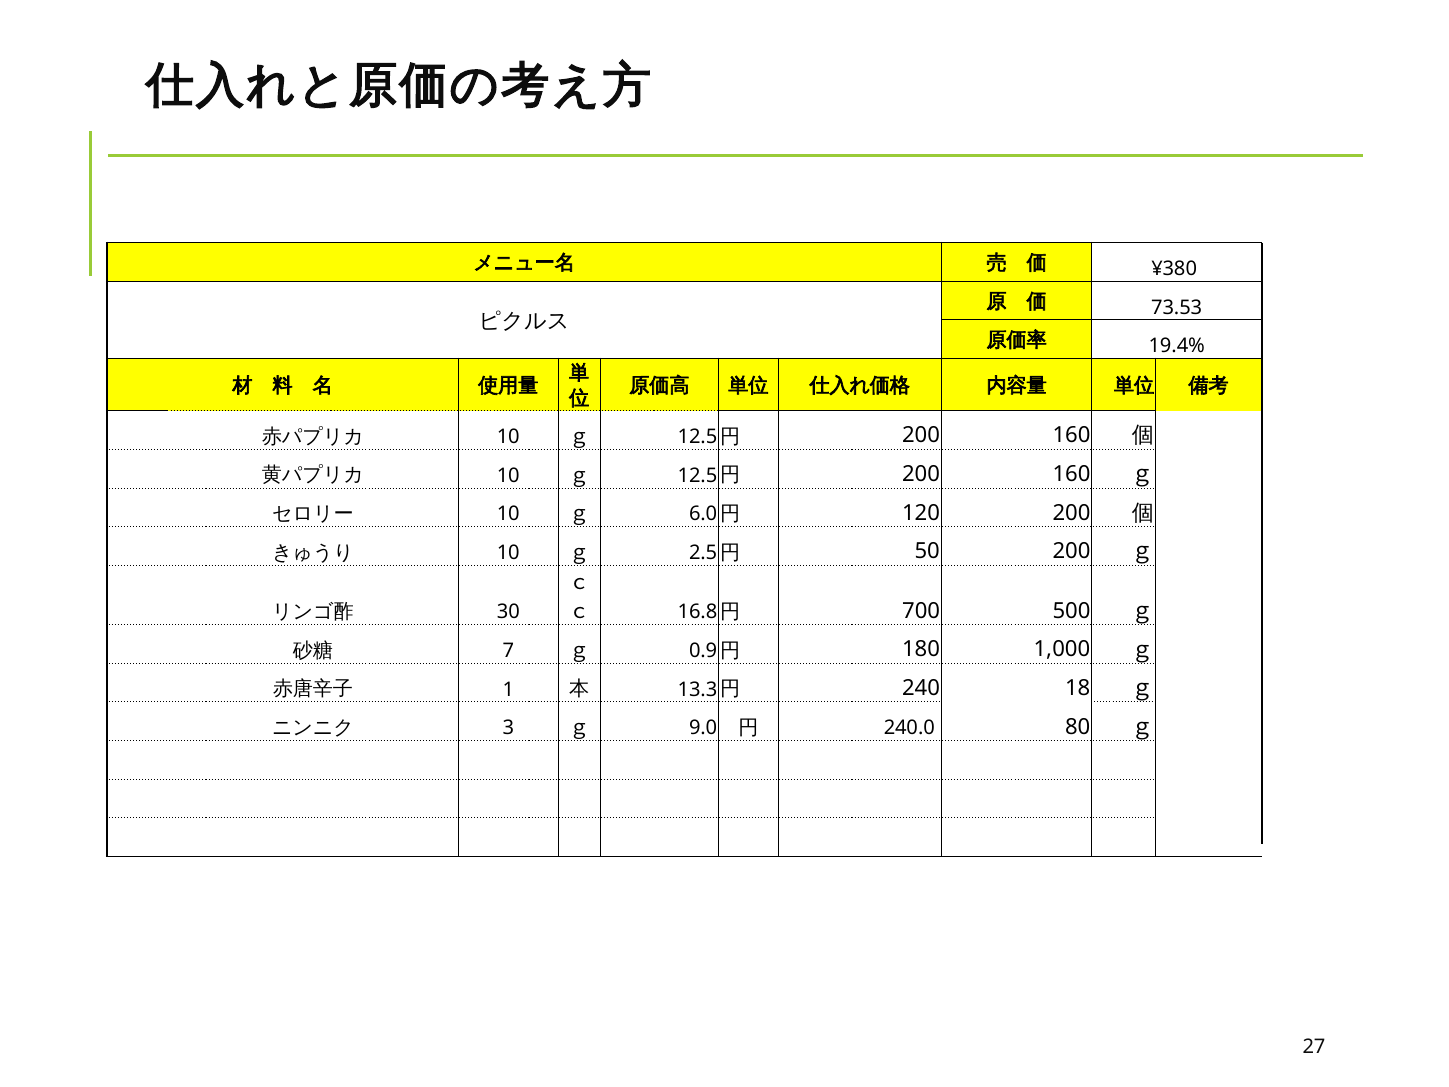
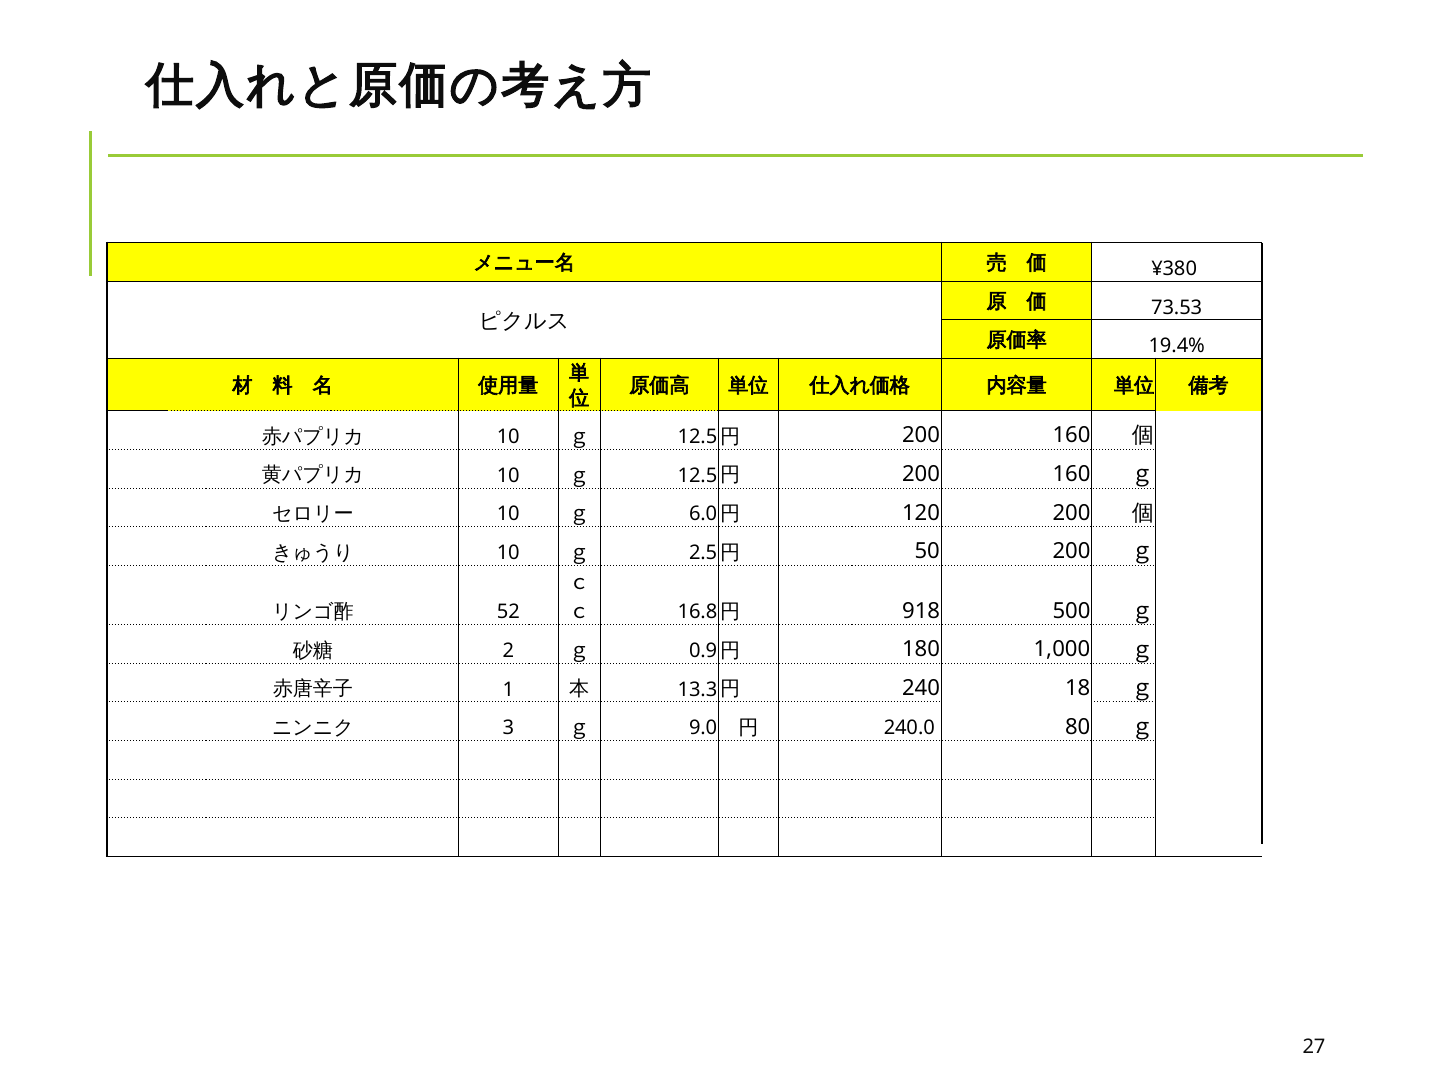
30: 30 -> 52 (508, 612)
700: 700 -> 918 (921, 611)
7: 7 -> 2 (508, 651)
